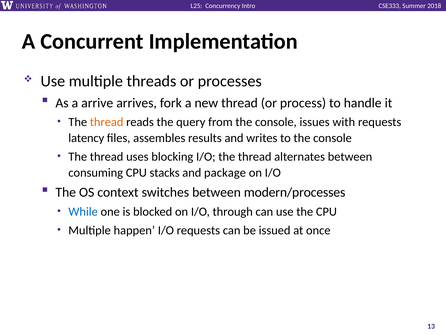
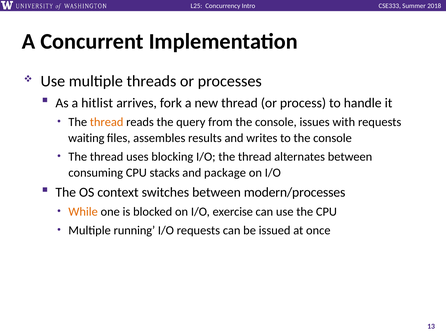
arrive: arrive -> hitlist (97, 103)
latency: latency -> waiting (86, 138)
While colour: blue -> orange (83, 211)
through: through -> exercise (233, 211)
happen: happen -> running (134, 230)
